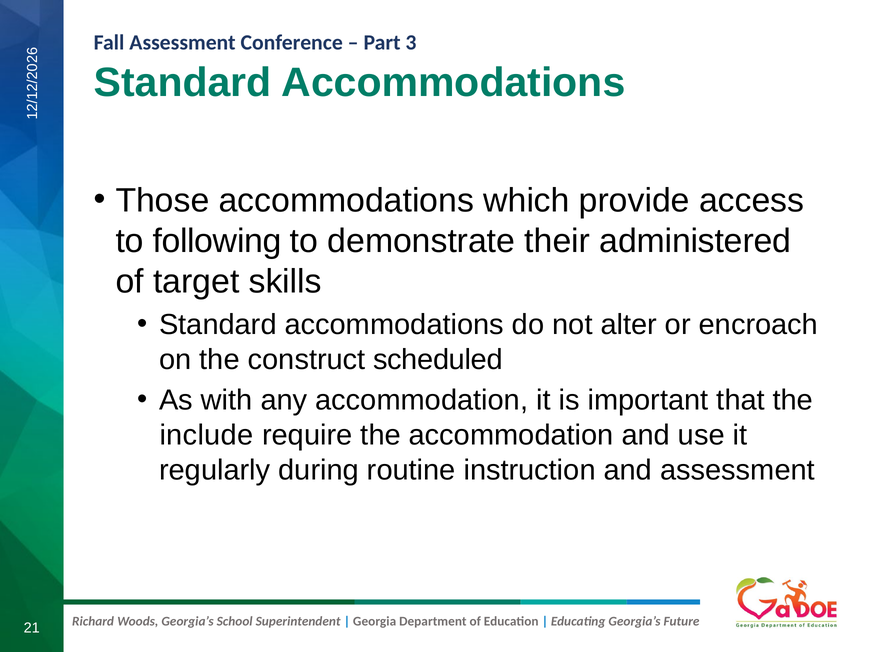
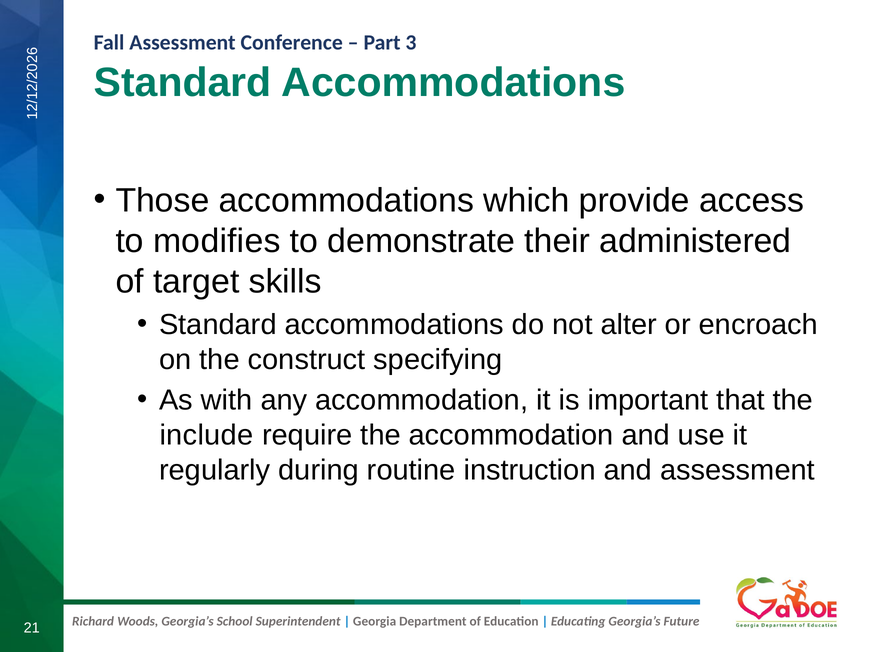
following: following -> modifies (217, 241)
scheduled: scheduled -> specifying (438, 360)
